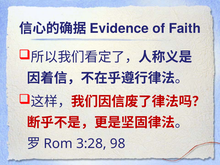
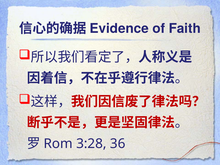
98: 98 -> 36 (118, 144)
